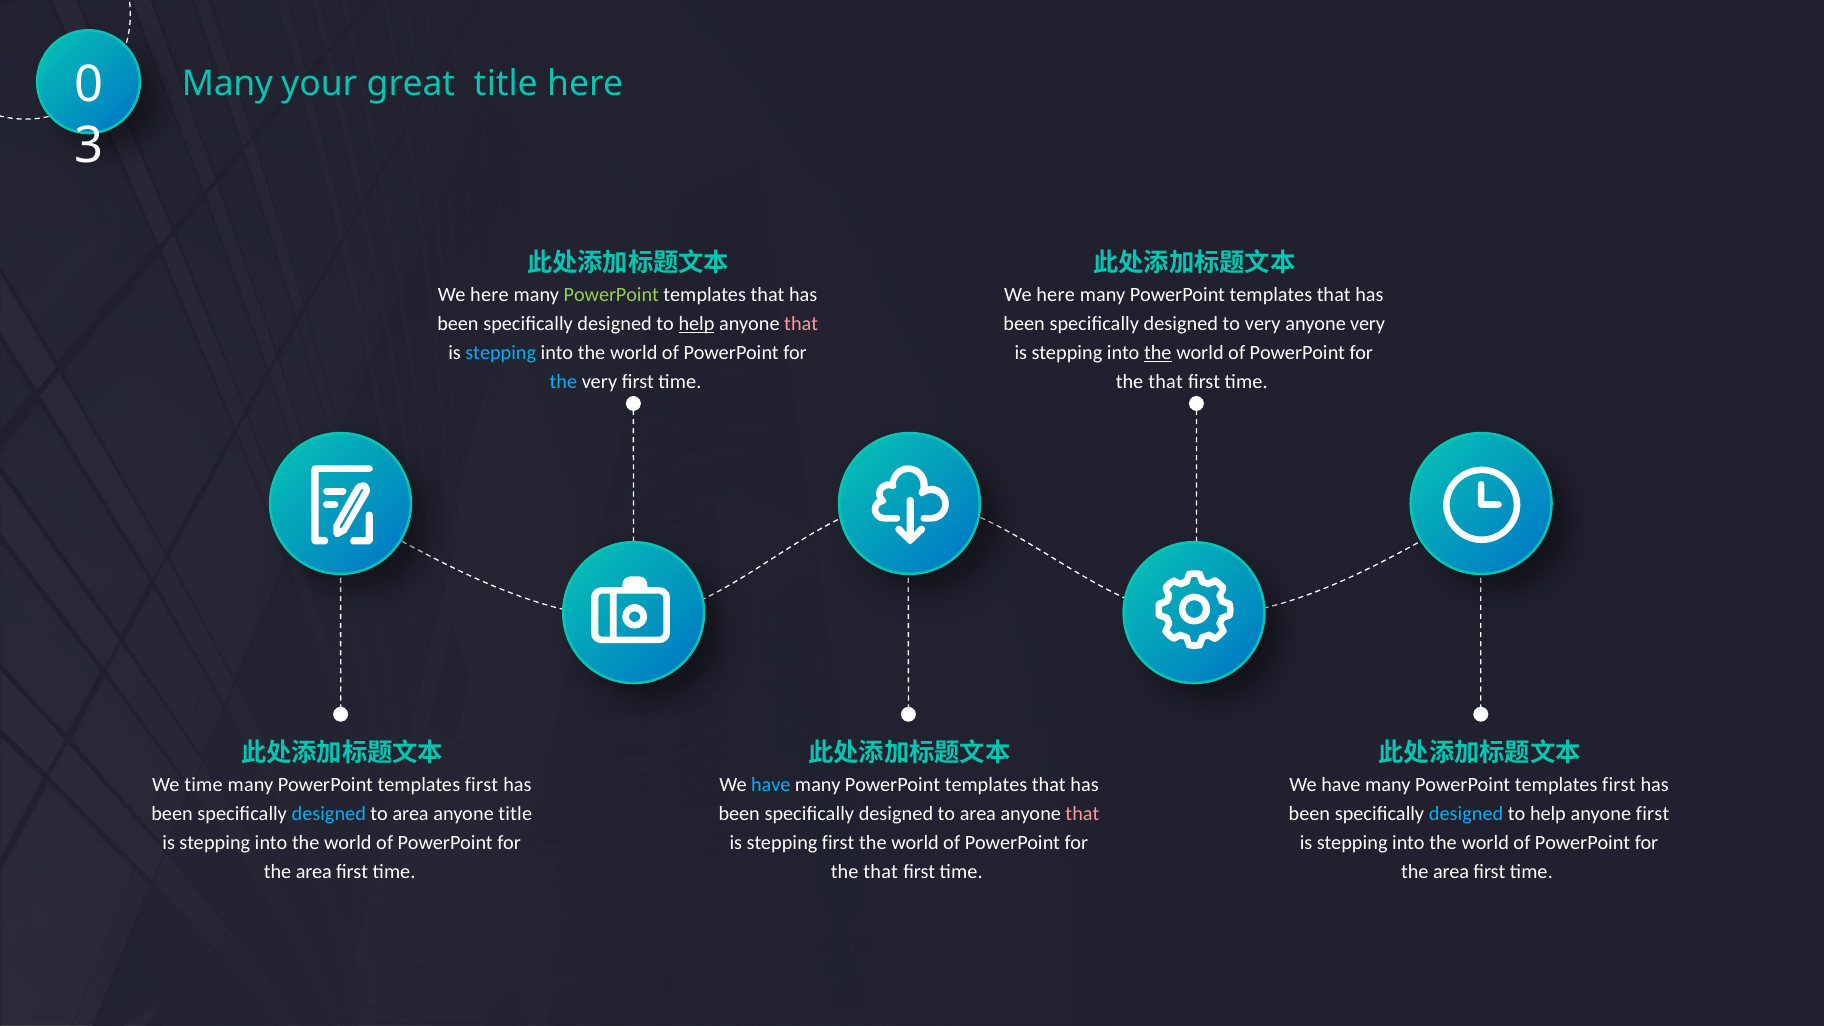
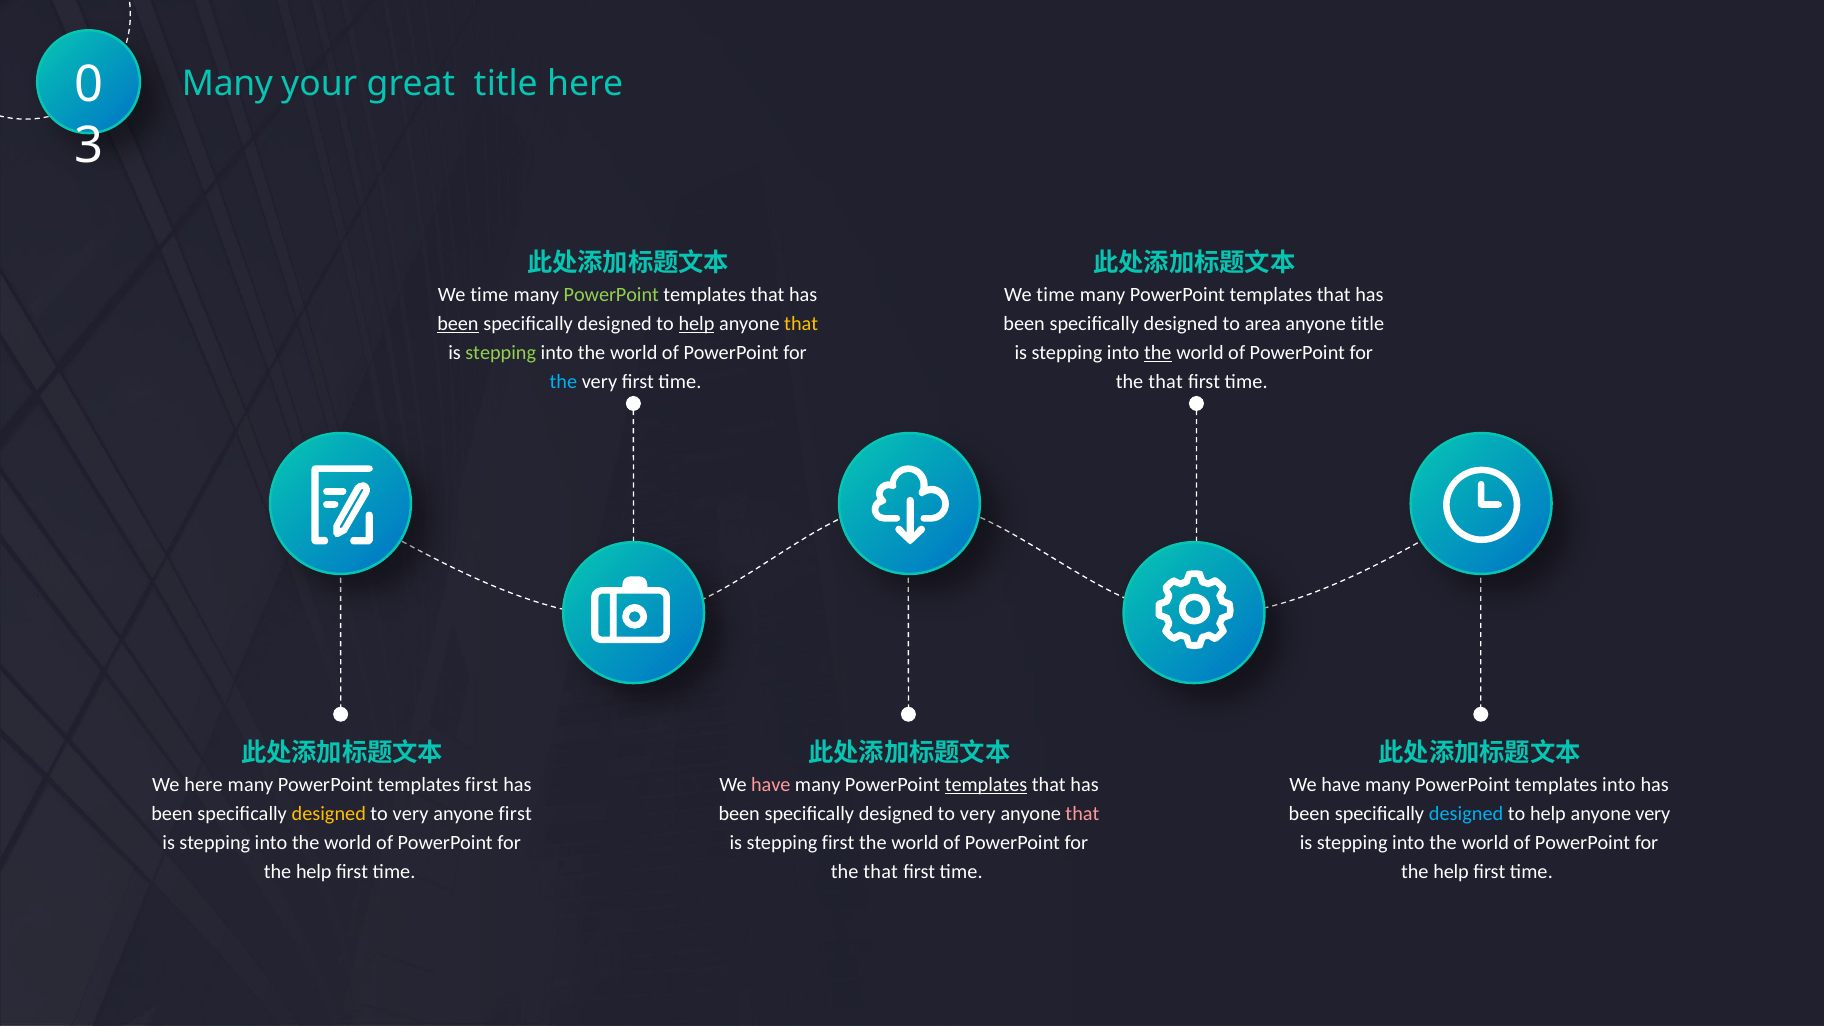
here: here -> time (489, 295)
here: here -> time (1056, 295)
been underline: none -> present (458, 324)
that colour: pink -> yellow (801, 324)
to very: very -> area (1263, 324)
anyone very: very -> title (1367, 324)
stepping colour: light blue -> light green (501, 353)
We time: time -> here (204, 784)
have colour: light blue -> pink (771, 784)
templates underline: none -> present (986, 784)
first: first -> into (1619, 784)
designed colour: light blue -> yellow (329, 813)
area: area -> very (411, 813)
anyone title: title -> first (515, 813)
area: area -> very (978, 813)
anyone first: first -> very (1653, 813)
area: area -> help (314, 872)
area: area -> help (1451, 872)
